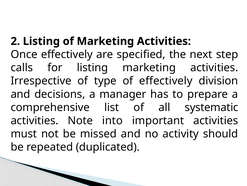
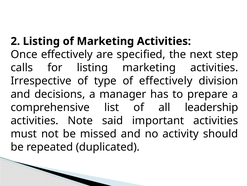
systematic: systematic -> leadership (212, 107)
into: into -> said (113, 120)
